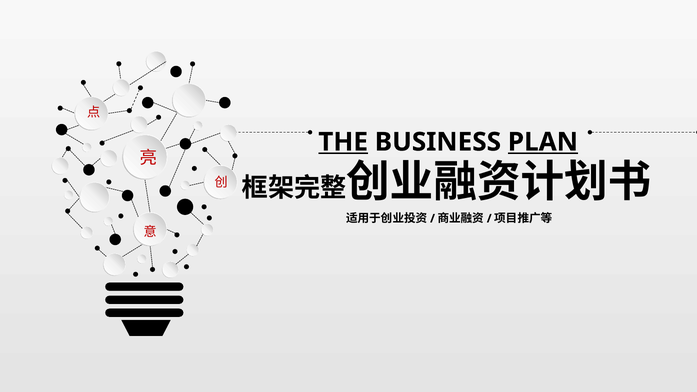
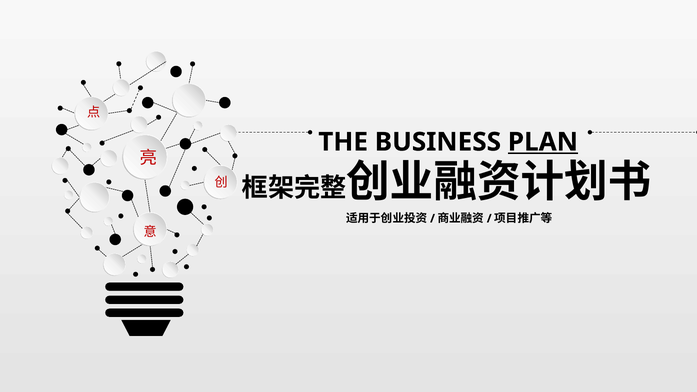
THE underline: present -> none (343, 142)
